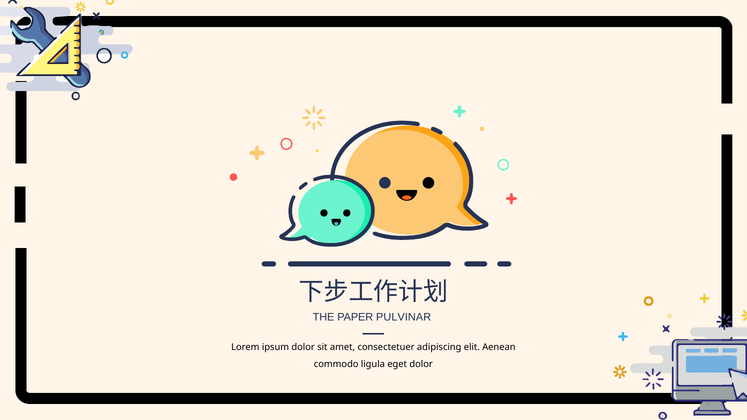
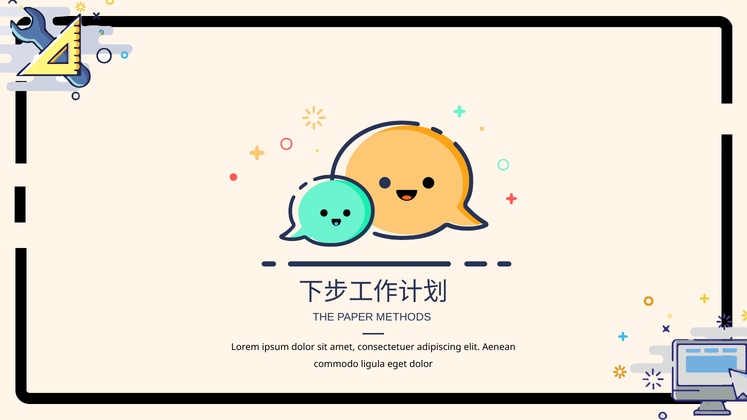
PULVINAR: PULVINAR -> METHODS (404, 317)
